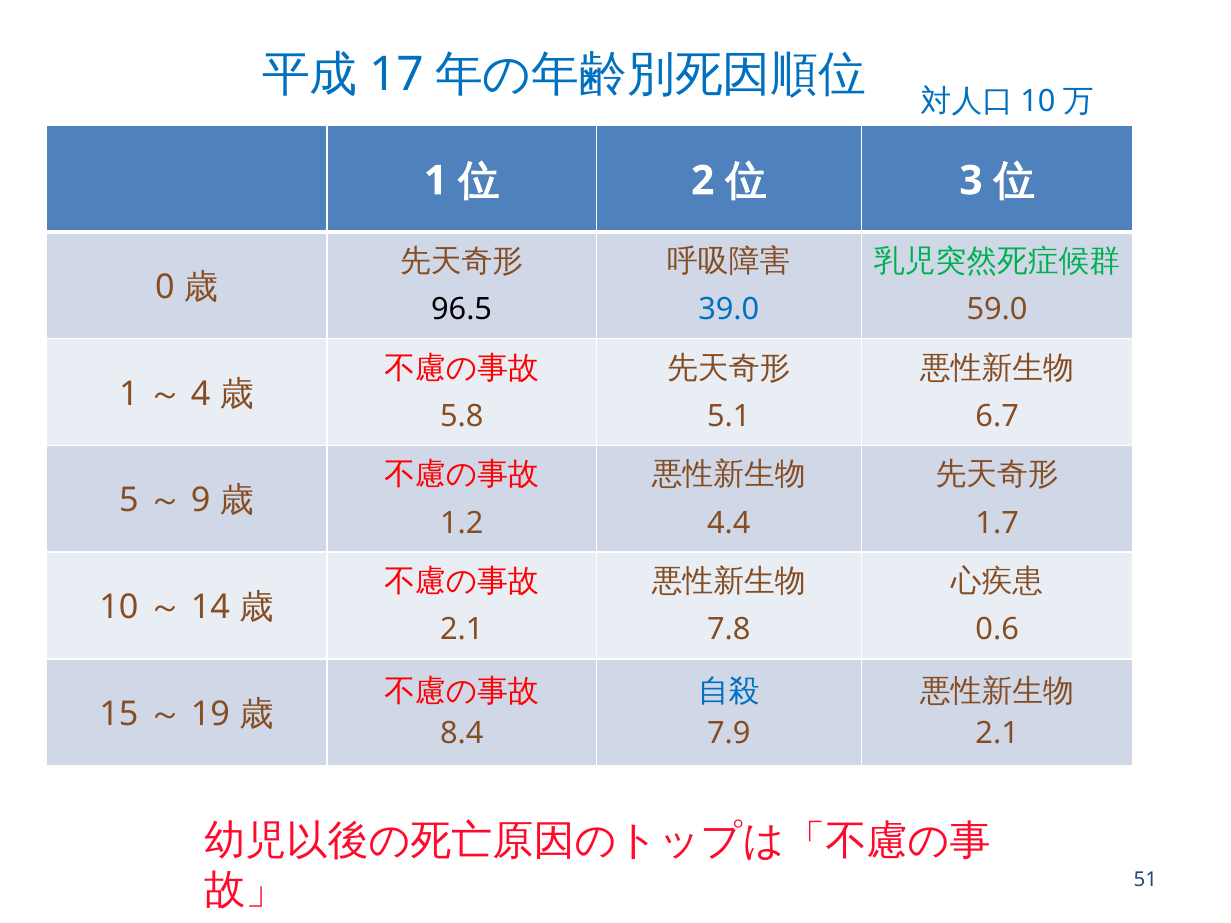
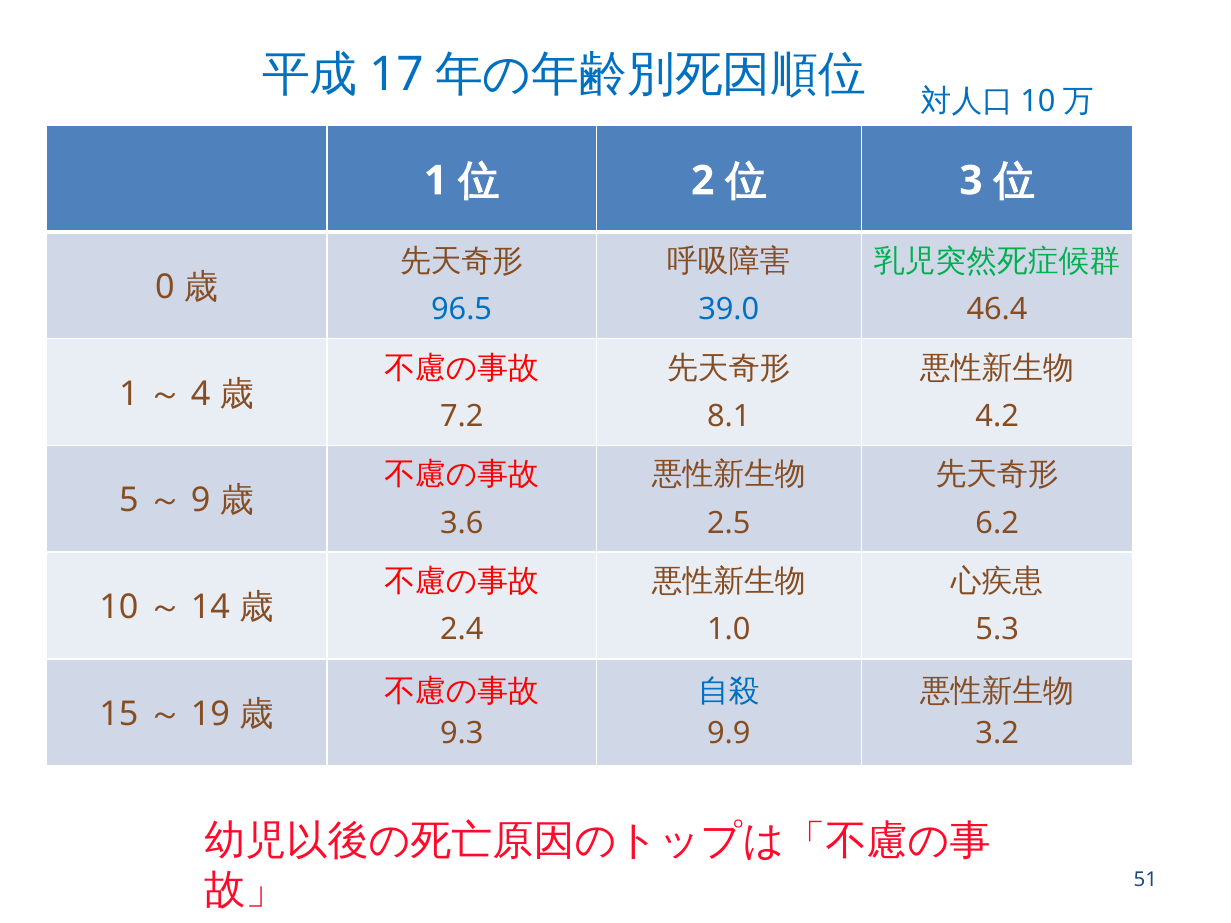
96.5 colour: black -> blue (462, 309)
59.0: 59.0 -> 46.4 (997, 309)
5.8: 5.8 -> 7.2 (462, 416)
5.1: 5.1 -> 8.1 (729, 416)
6.7: 6.7 -> 4.2 (997, 416)
1.2: 1.2 -> 3.6 (462, 523)
4.4: 4.4 -> 2.5 (729, 523)
1.7: 1.7 -> 6.2 (997, 523)
2.1: 2.1 -> 2.4 (462, 630)
7.8: 7.8 -> 1.0 (729, 630)
0.6: 0.6 -> 5.3 (997, 630)
8.4: 8.4 -> 9.3 (462, 734)
7.9: 7.9 -> 9.9 (729, 734)
2.1: 2.1 -> 3.2 (997, 734)
